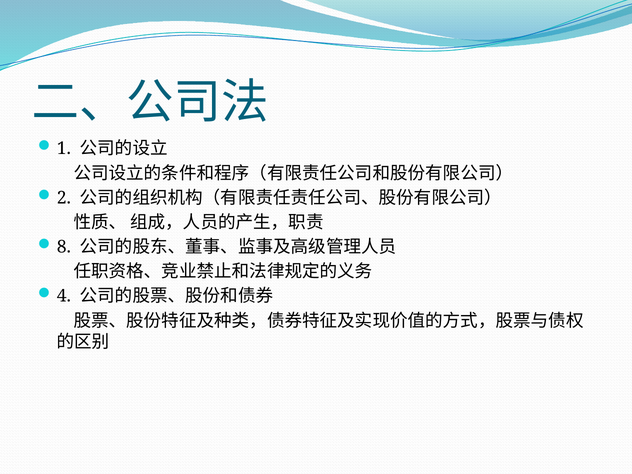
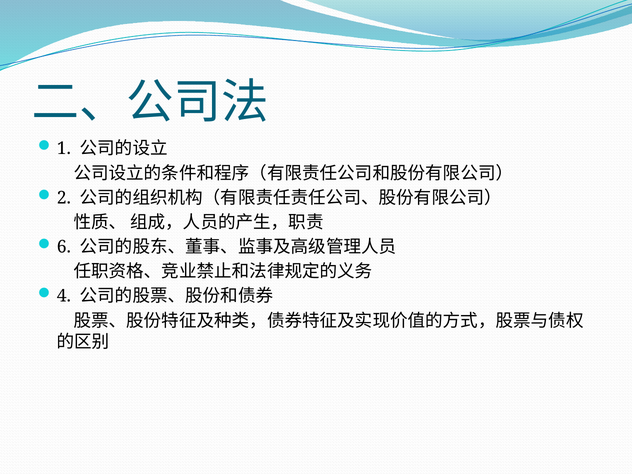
8: 8 -> 6 (64, 247)
